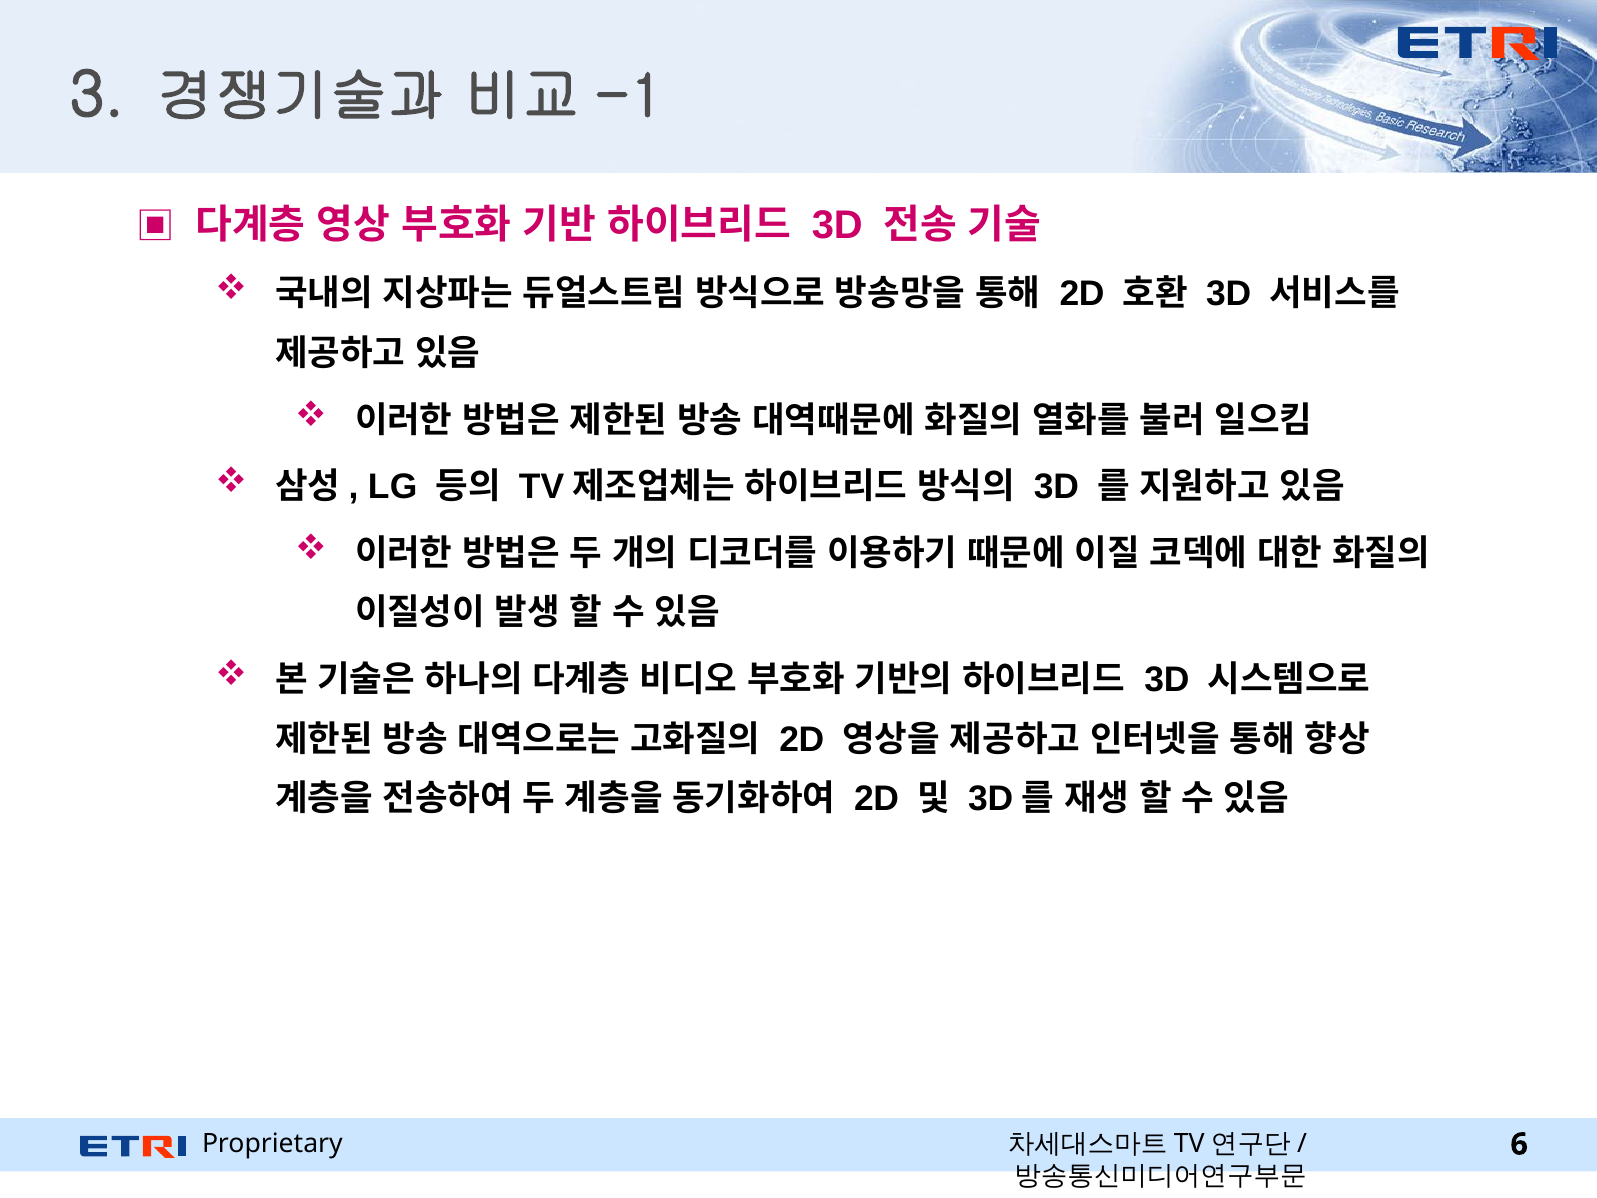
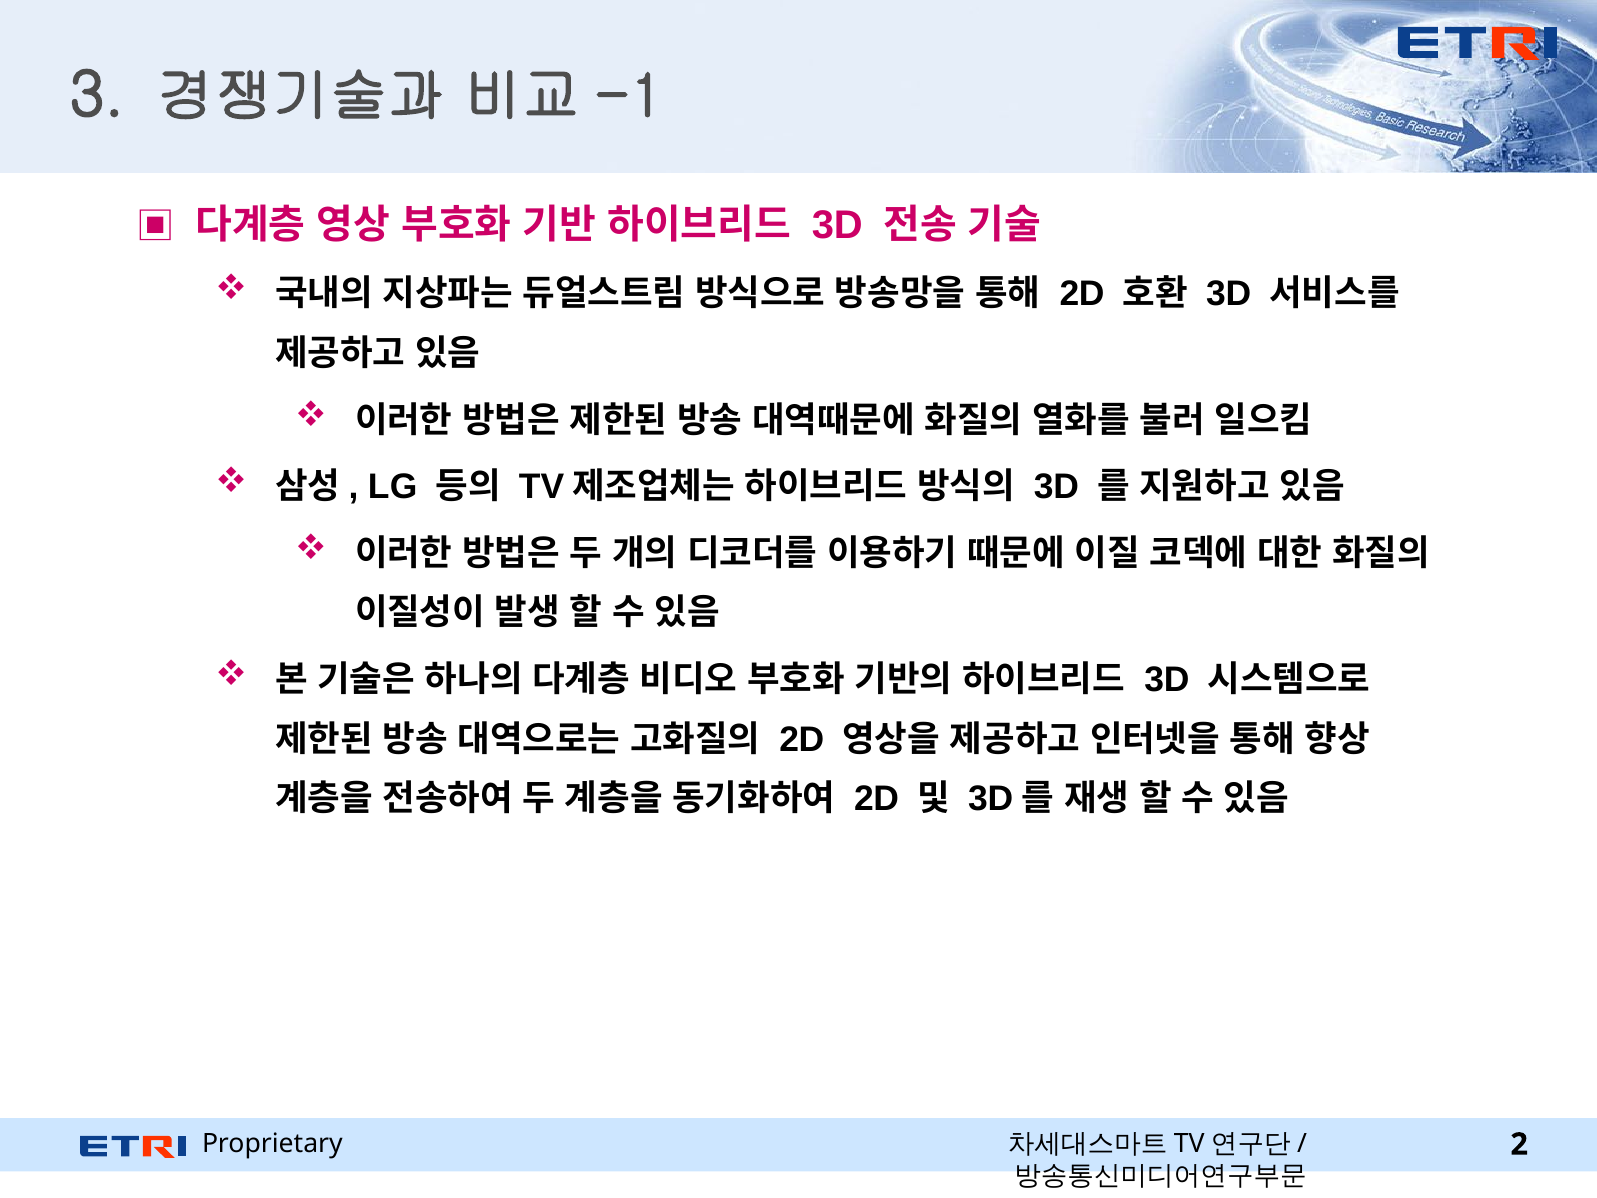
6: 6 -> 2 (1519, 1144)
